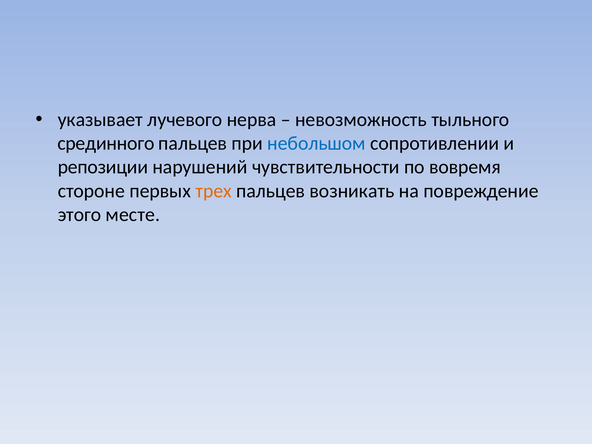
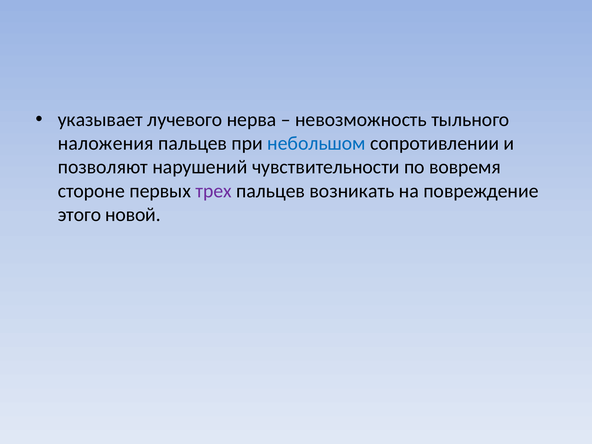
срединного: срединного -> наложения (106, 143)
репозиции: репозиции -> позволяют (103, 167)
трех colour: orange -> purple (214, 191)
месте: месте -> новой (133, 215)
